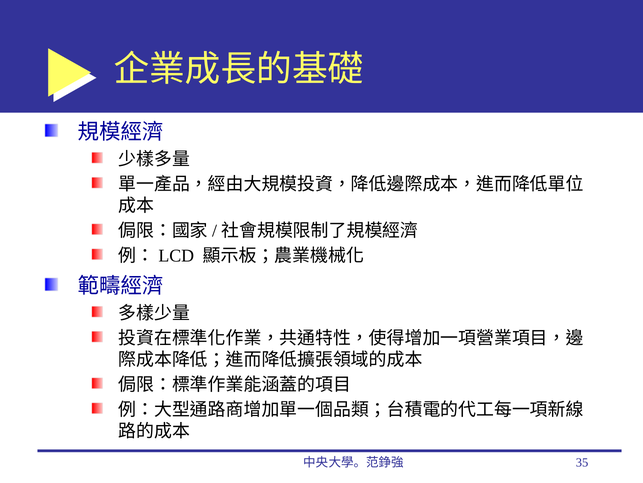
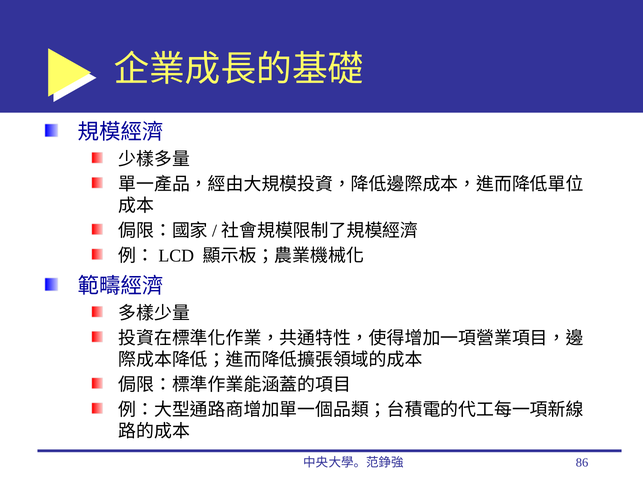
35: 35 -> 86 (582, 462)
